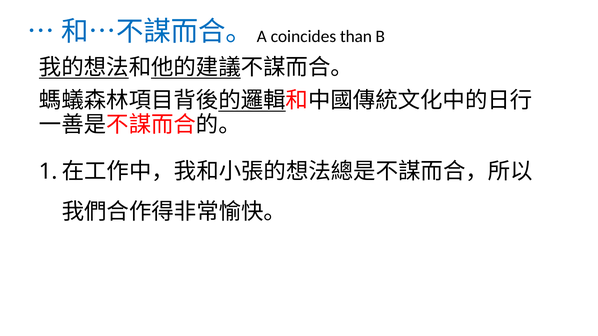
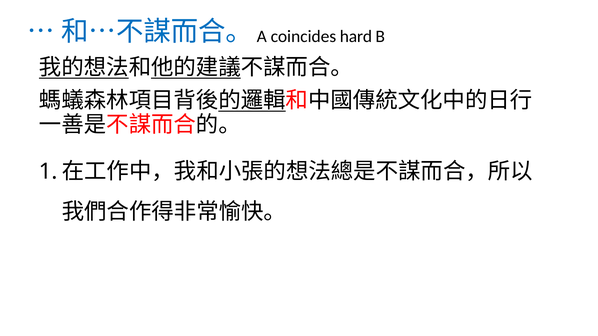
than: than -> hard (356, 37)
